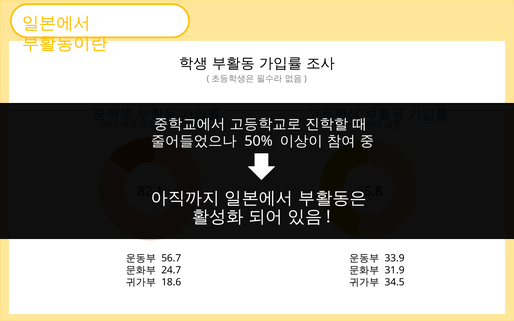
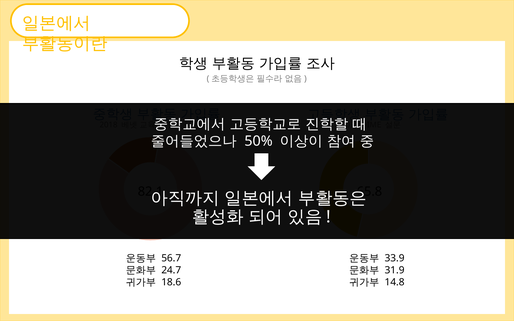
34.5: 34.5 -> 14.8 (395, 282)
